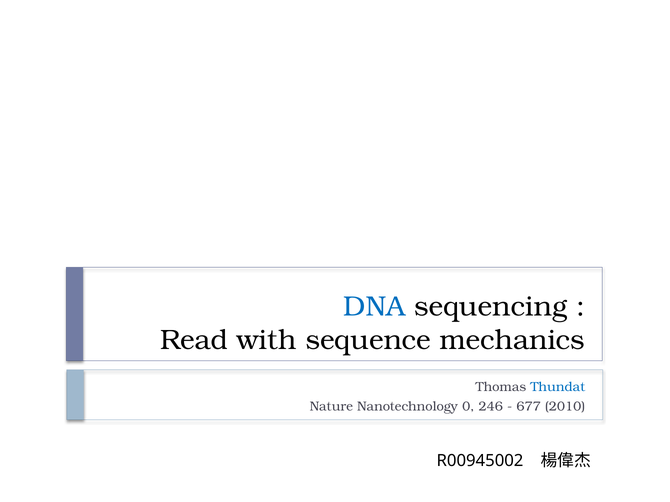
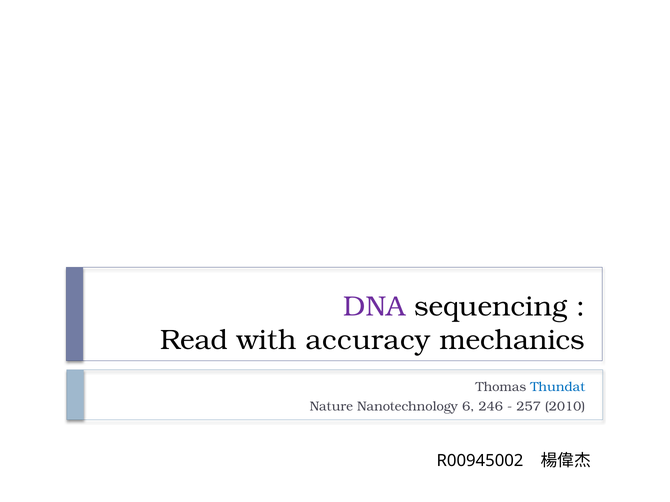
DNA colour: blue -> purple (374, 307)
sequence: sequence -> accuracy (368, 340)
0: 0 -> 6 (468, 407)
677: 677 -> 257 (529, 407)
